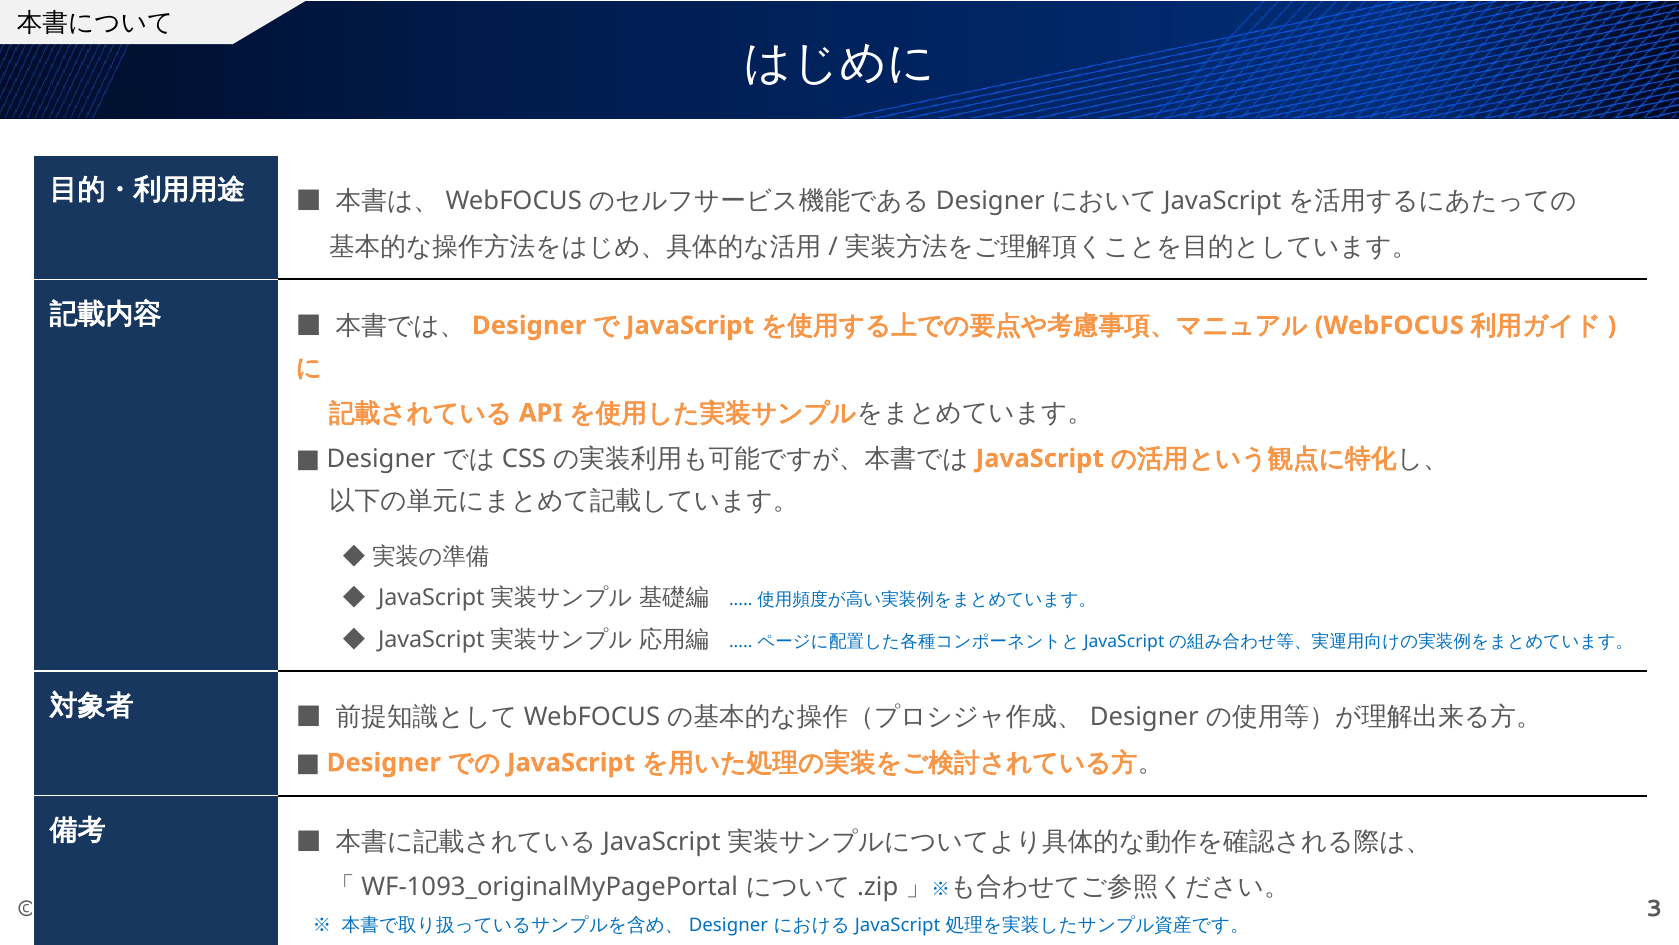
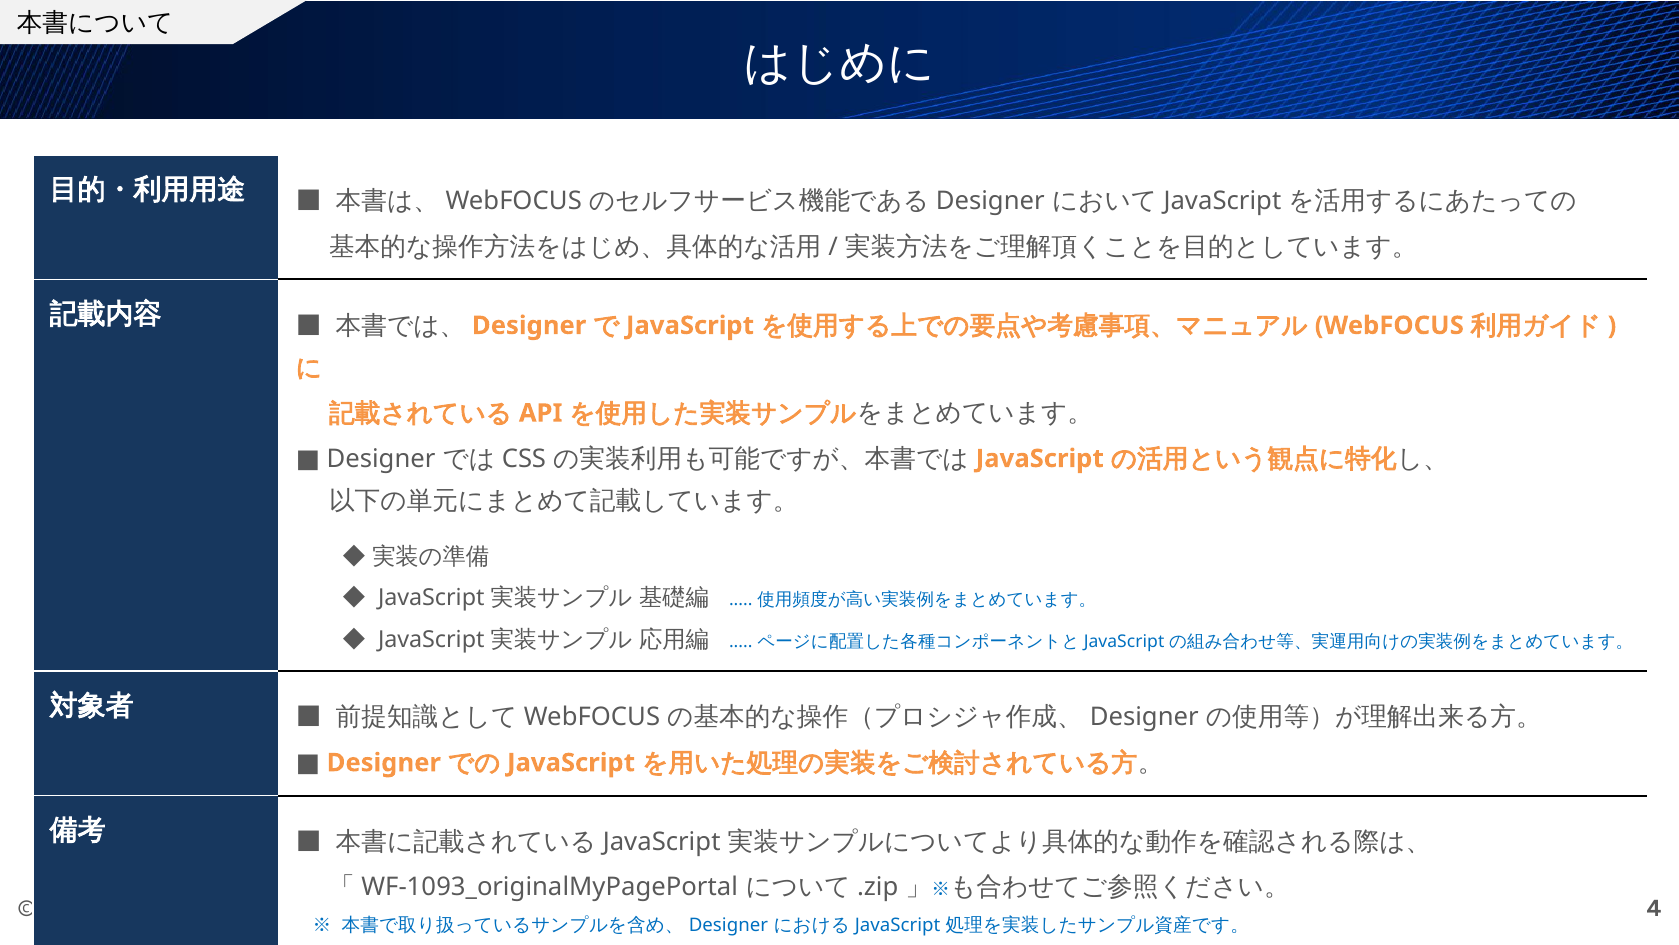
3: 3 -> 4 (1654, 909)
